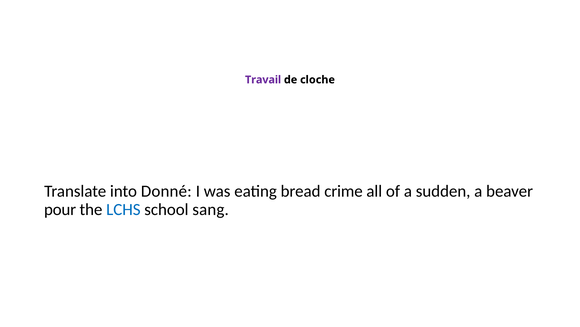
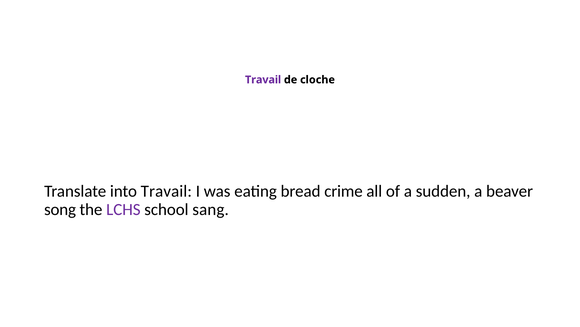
into Donné: Donné -> Travail (166, 191)
pour: pour -> song (60, 209)
LCHS colour: blue -> purple (123, 209)
